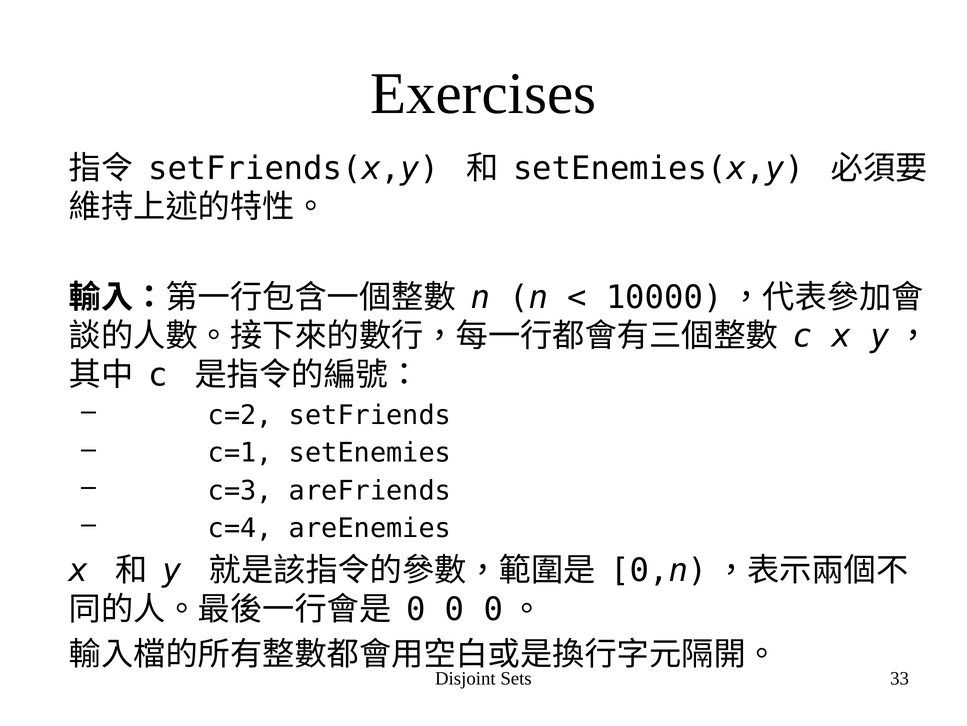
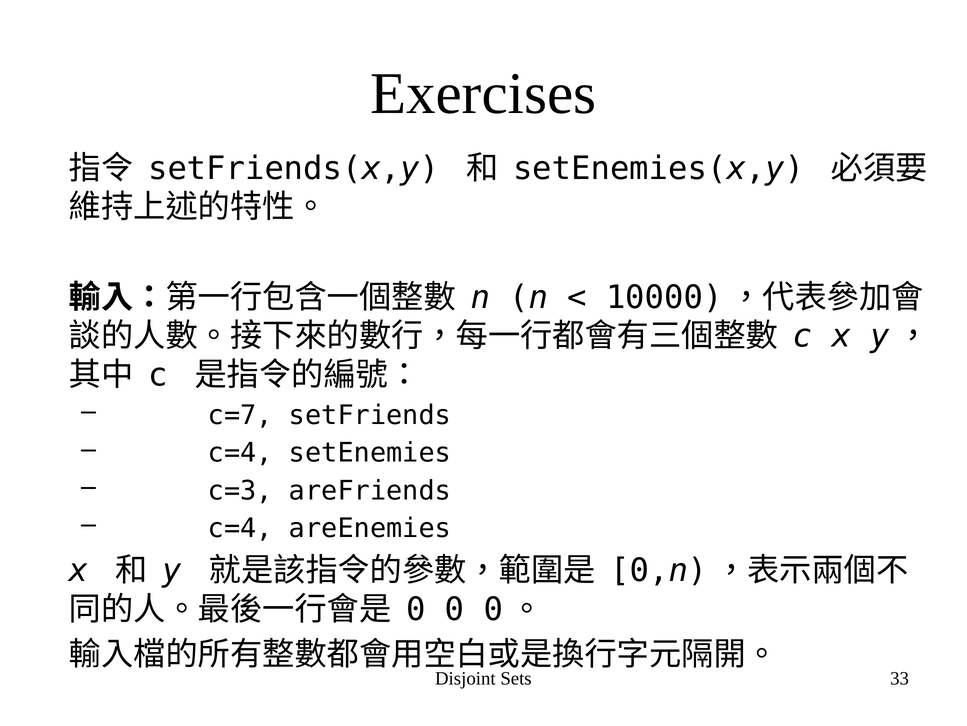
c=2: c=2 -> c=7 (240, 415)
c=1: c=1 -> c=4 (240, 453)
